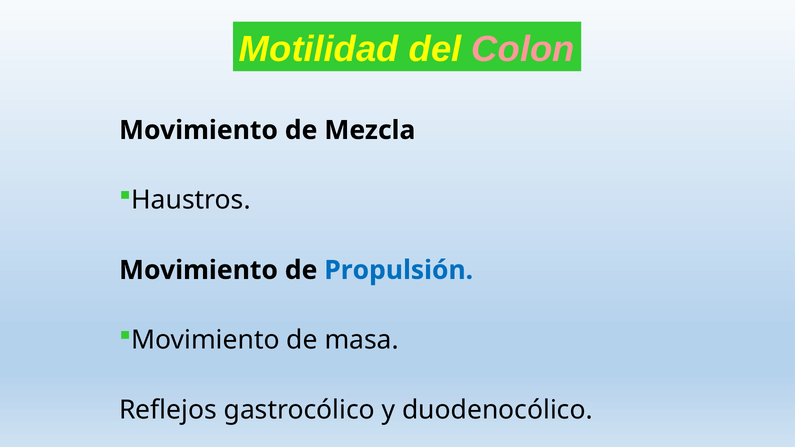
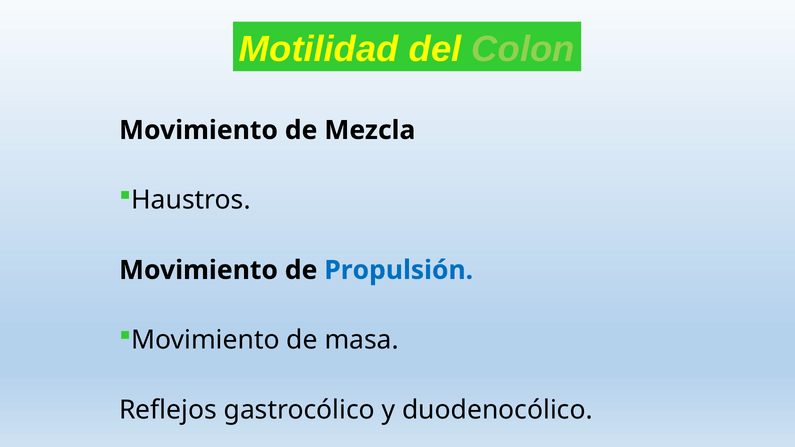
Colon colour: pink -> light green (523, 49)
